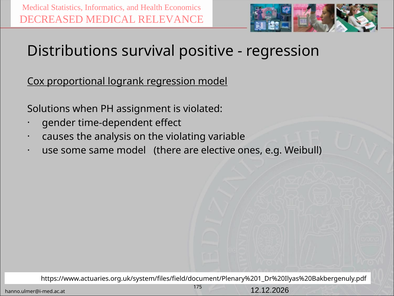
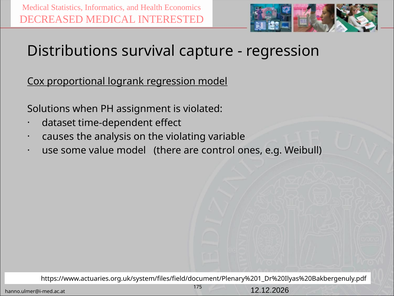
RELEVANCE: RELEVANCE -> INTERESTED (171, 19)
positive: positive -> capture (206, 51)
gender: gender -> dataset (59, 123)
same: same -> value (101, 150)
elective: elective -> control (218, 150)
